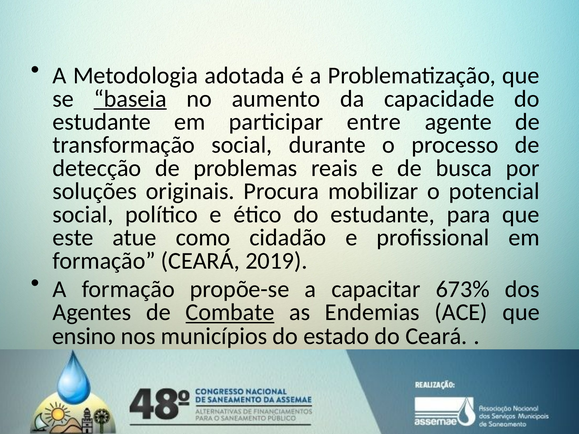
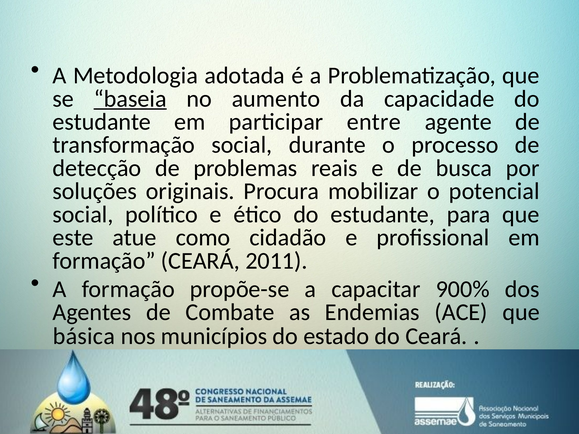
2019: 2019 -> 2011 (276, 261)
673%: 673% -> 900% (463, 289)
Combate underline: present -> none (230, 312)
ensino: ensino -> básica (84, 336)
